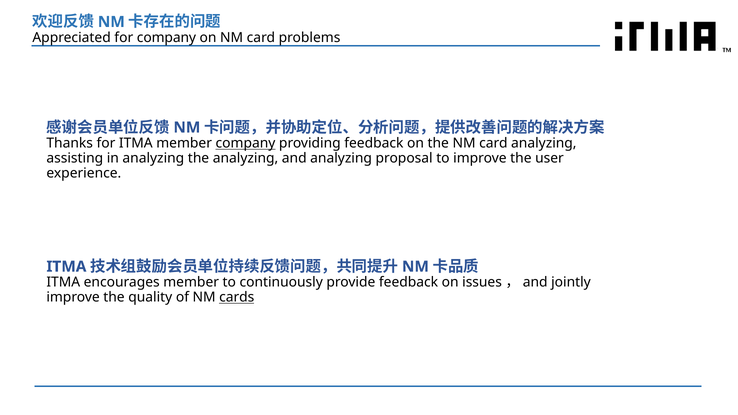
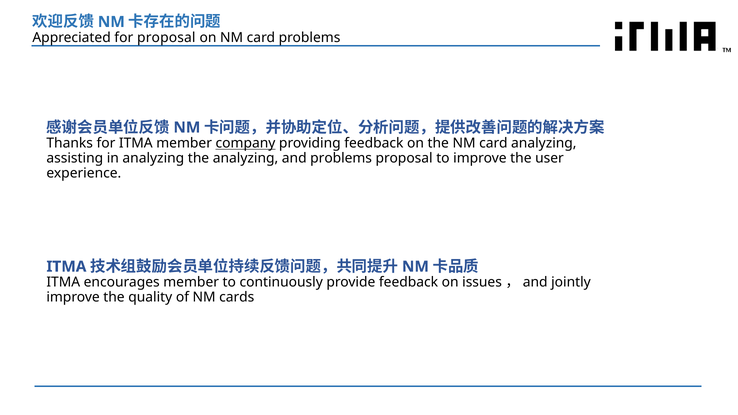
for company: company -> proposal (166, 38)
and analyzing: analyzing -> problems (341, 158)
cards underline: present -> none (237, 297)
